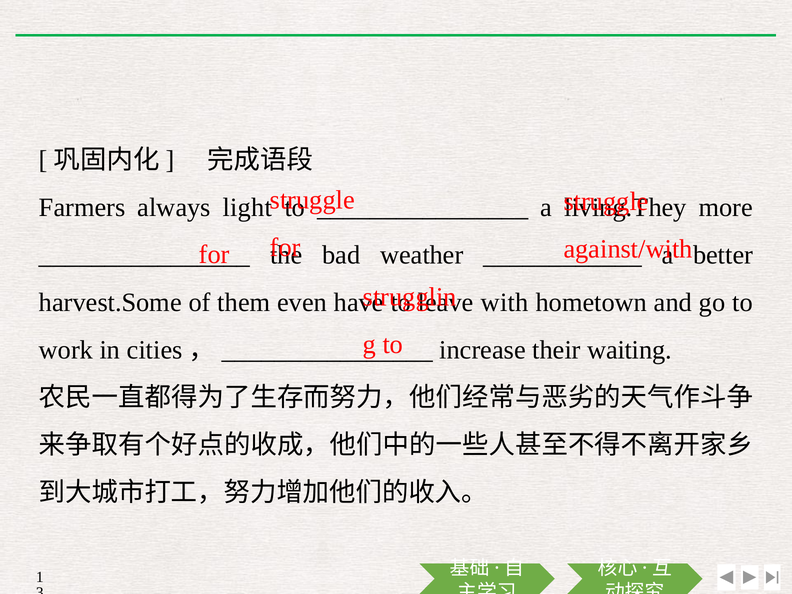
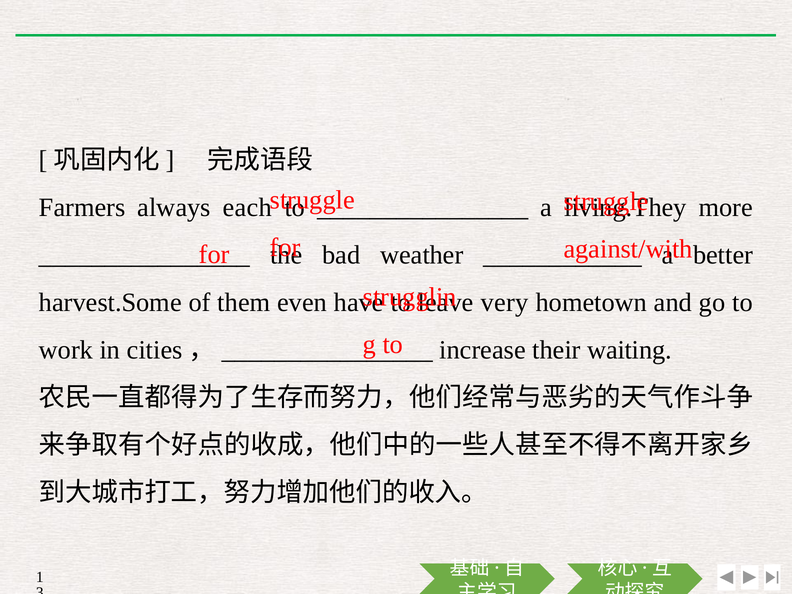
light: light -> each (247, 207)
with: with -> very (505, 302)
